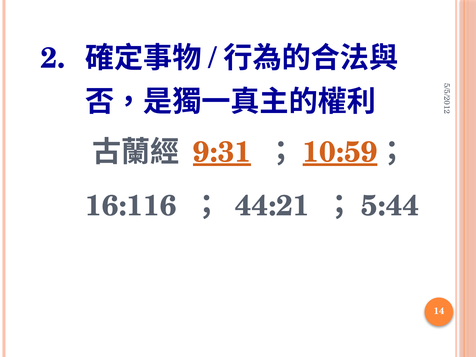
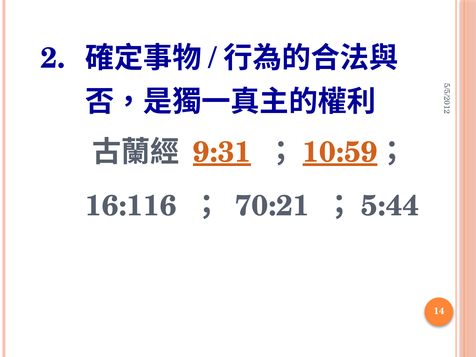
44:21: 44:21 -> 70:21 (272, 206)
